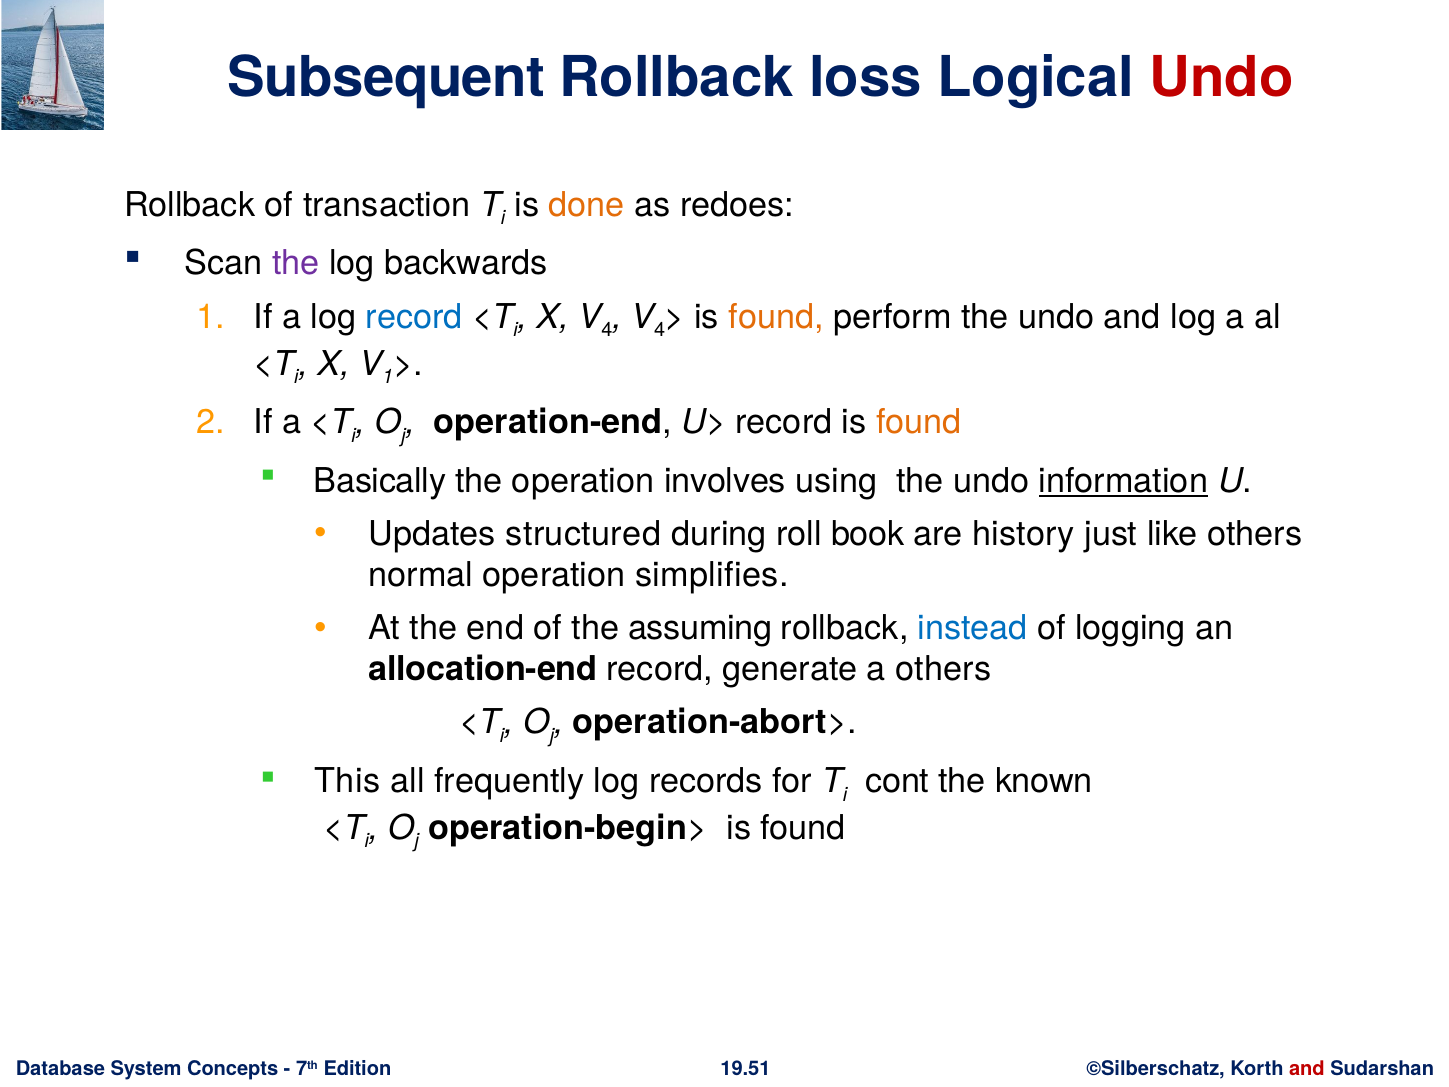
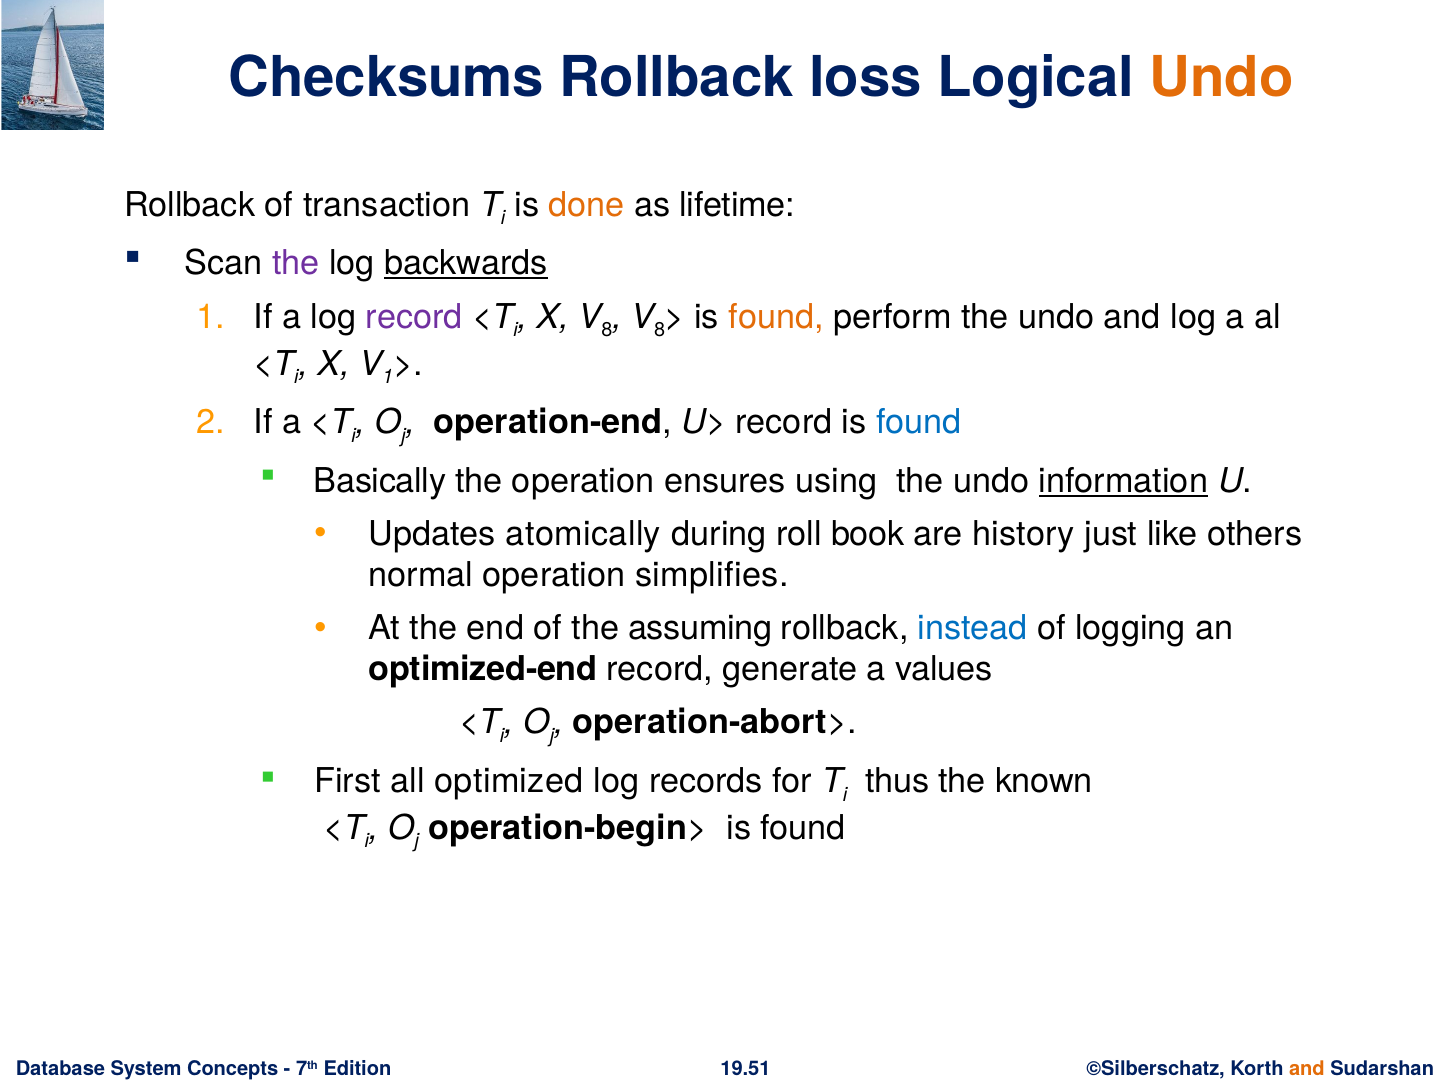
Subsequent: Subsequent -> Checksums (386, 78)
Undo colour: red -> orange (1222, 78)
redoes: redoes -> lifetime (737, 205)
backwards underline: none -> present (466, 264)
record colour: blue -> purple (414, 317)
4: 4 -> 8 (607, 330)
4: 4 -> 8 (660, 330)
found colour: orange -> blue (919, 422)
involves: involves -> ensures (725, 481)
structured: structured -> atomically (583, 534)
allocation-end: allocation-end -> optimized-end (483, 669)
a others: others -> values (944, 669)
This: This -> First (348, 781)
frequently: frequently -> optimized (509, 781)
cont: cont -> thus (898, 781)
and colour: red -> orange (1307, 1069)
